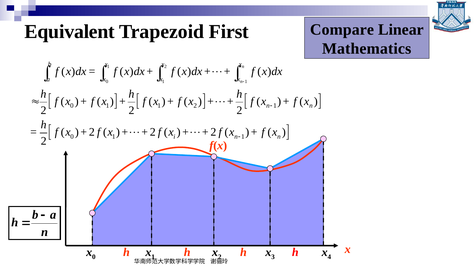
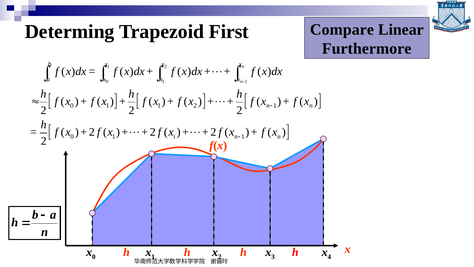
Equivalent: Equivalent -> Determing (70, 32)
Mathematics: Mathematics -> Furthermore (367, 48)
